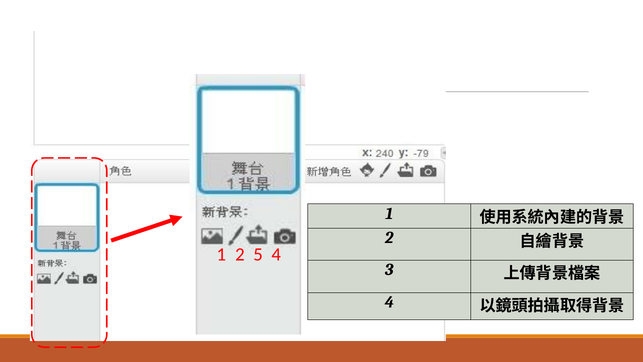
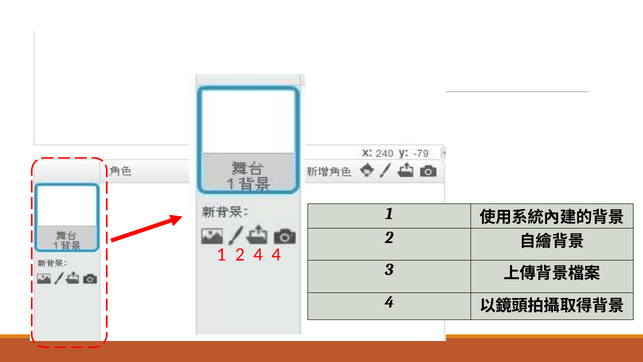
2 5: 5 -> 4 (258, 254)
